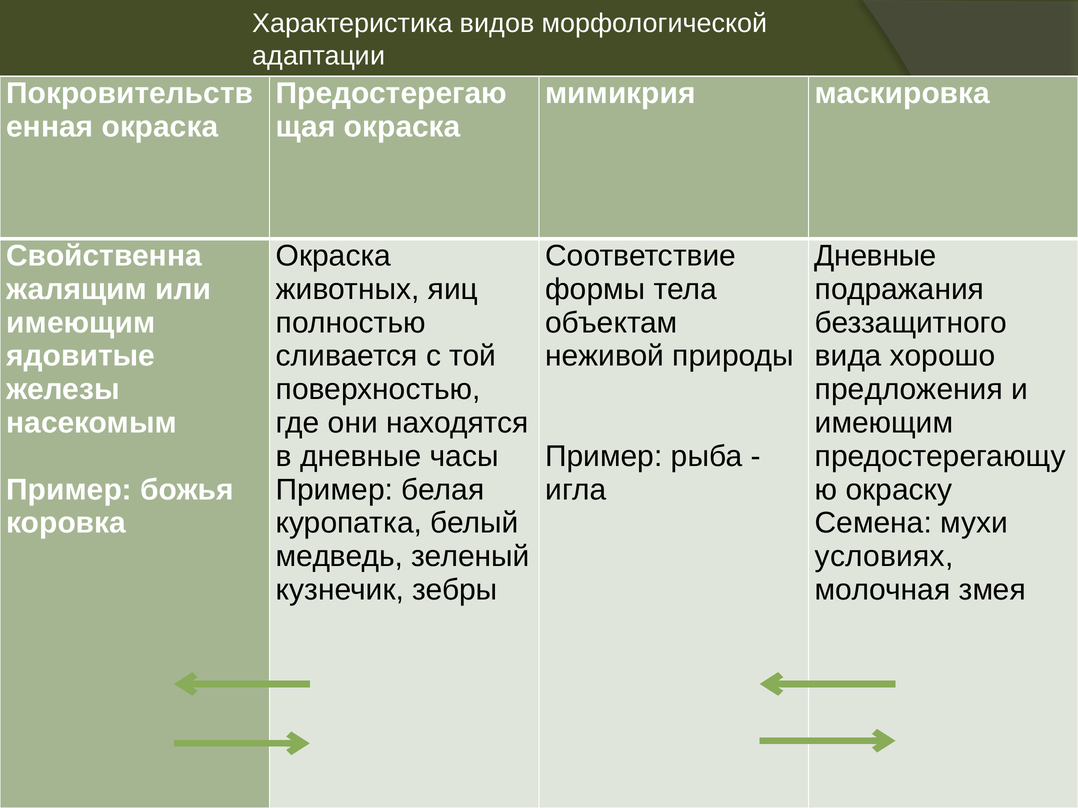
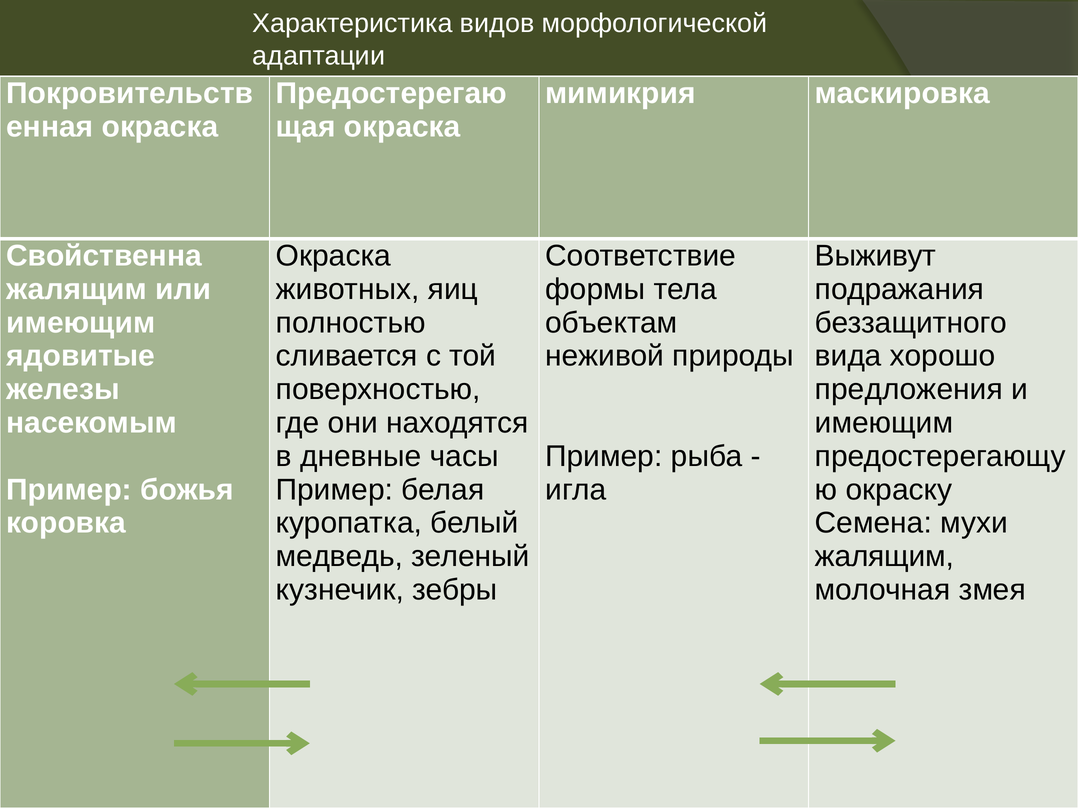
Дневные: Дневные -> Выживут (875, 256)
условиях: условиях -> жалящим (884, 557)
